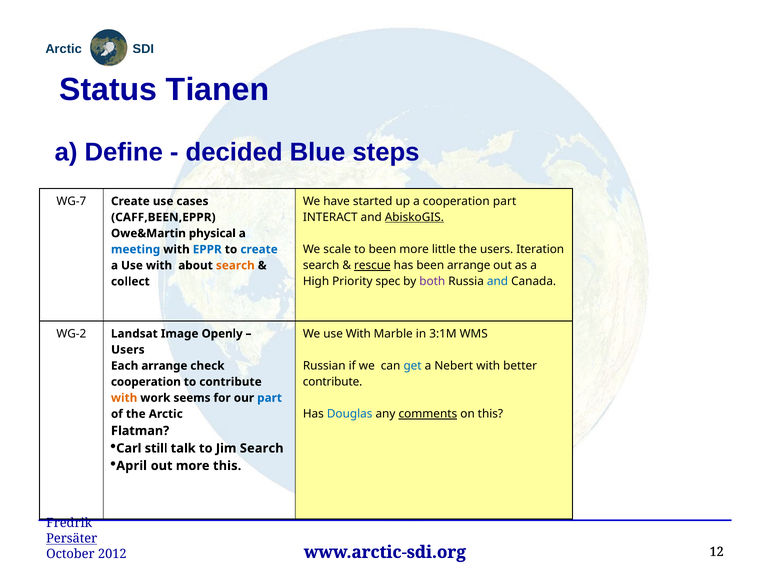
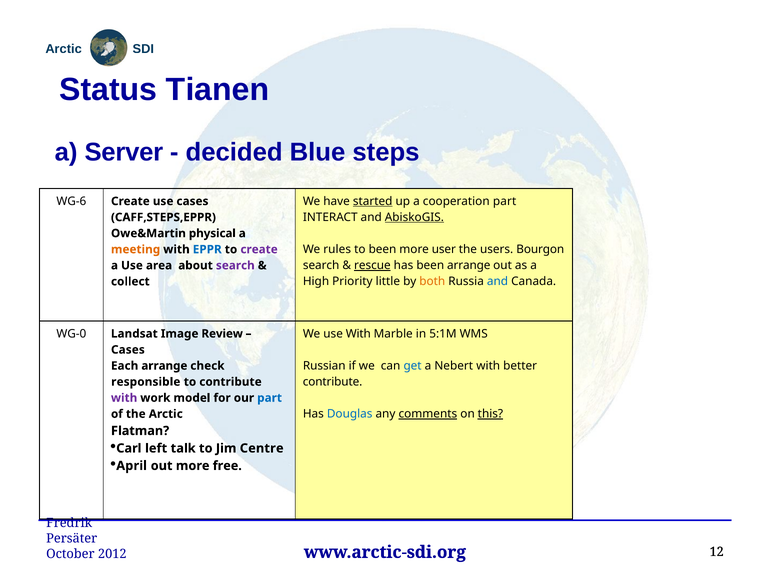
Define: Define -> Server (124, 152)
WG-7: WG-7 -> WG-6 (71, 201)
started underline: none -> present (373, 201)
CAFF,BEEN,EPPR: CAFF,BEEN,EPPR -> CAFF,STEPS,EPPR (163, 217)
scale: scale -> rules (337, 249)
little: little -> user (444, 249)
Iteration: Iteration -> Bourgon (540, 249)
meeting colour: blue -> orange (136, 249)
create colour: blue -> purple (259, 249)
a Use with: with -> area (159, 265)
search colour: orange -> purple (235, 265)
spec: spec -> little (388, 281)
both colour: purple -> orange (432, 281)
WG-2: WG-2 -> WG-0 (71, 333)
Openly: Openly -> Review (222, 333)
3:1M: 3:1M -> 5:1M (443, 333)
Users: Users -> Cases (128, 349)
cooperation: cooperation -> responsible (146, 382)
with colour: orange -> purple (124, 398)
seems: seems -> model (192, 398)
this underline: none -> present (490, 414)
still: still -> left (156, 448)
Jim Search: Search -> Centre (262, 448)
more this: this -> free (227, 465)
Persäter underline: present -> none (72, 538)
